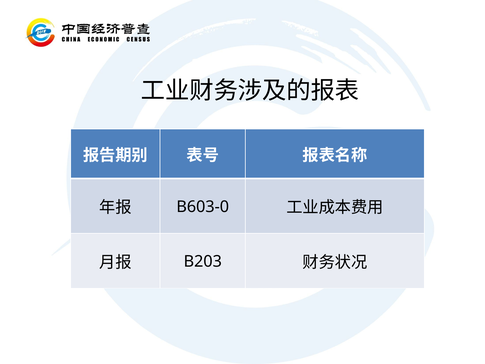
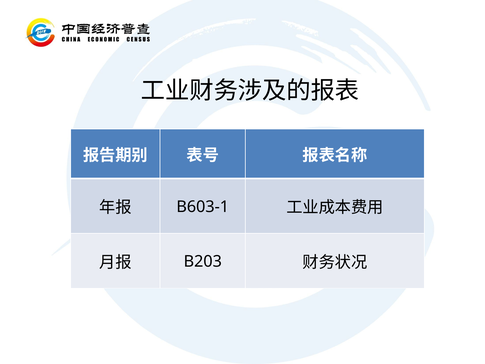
B603-0: B603-0 -> B603-1 (203, 207)
